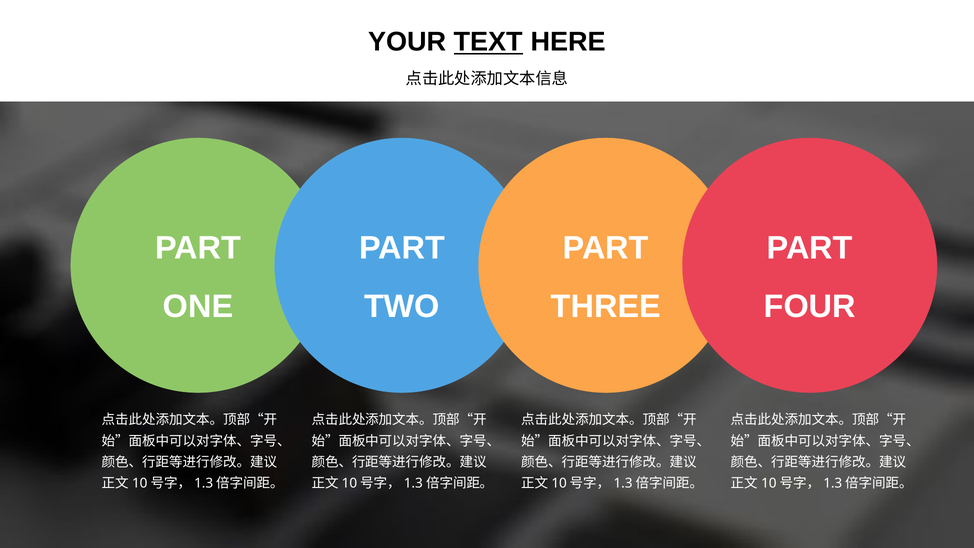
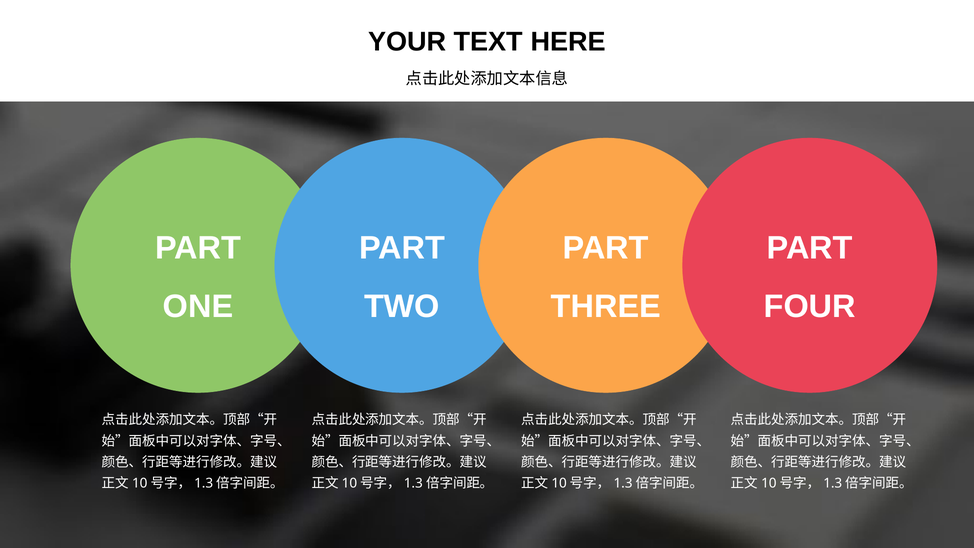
TEXT underline: present -> none (488, 42)
